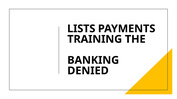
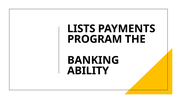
TRAINING: TRAINING -> PROGRAM (95, 39)
DENIED: DENIED -> ABILITY (88, 71)
